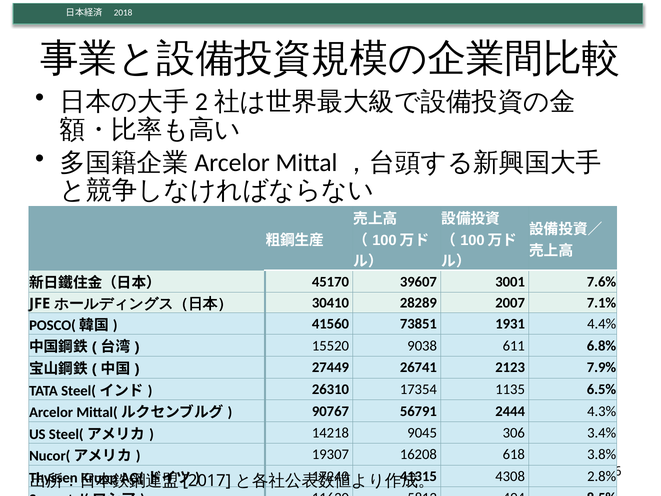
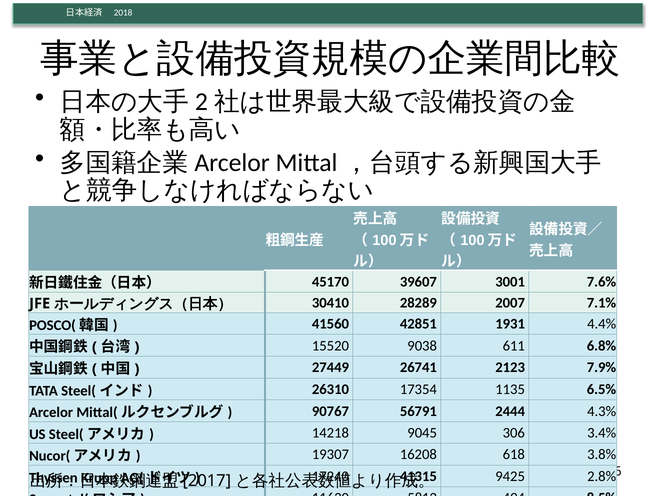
73851: 73851 -> 42851 (418, 324)
4308: 4308 -> 9425 (510, 476)
